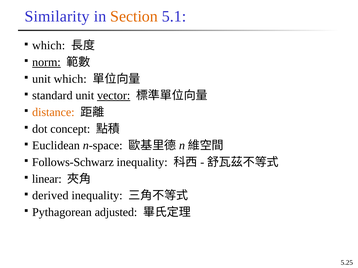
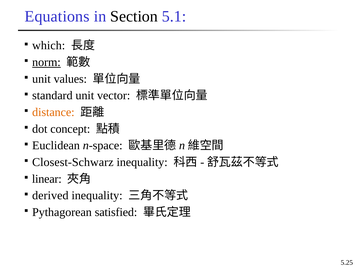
Similarity: Similarity -> Equations (57, 16)
Section colour: orange -> black (134, 16)
unit which: which -> values (70, 79)
vector underline: present -> none (114, 96)
Follows-Schwarz: Follows-Schwarz -> Closest-Schwarz (73, 163)
adjusted: adjusted -> satisfied (116, 213)
